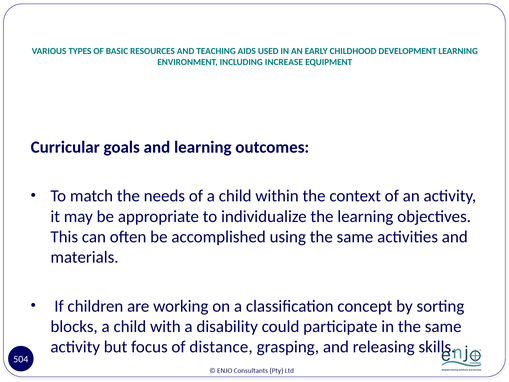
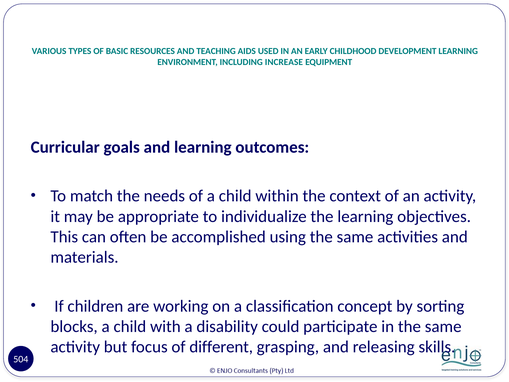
distance: distance -> different (221, 347)
